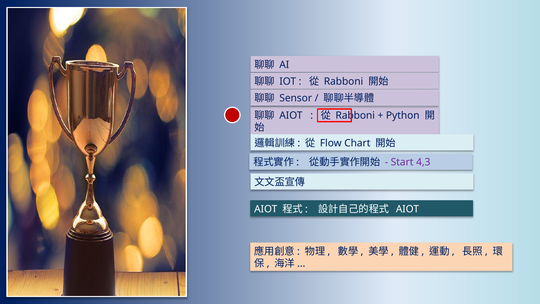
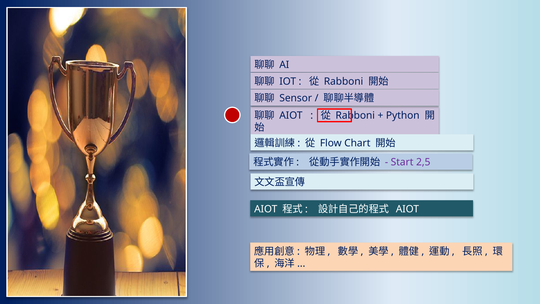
4,3: 4,3 -> 2,5 (423, 162)
